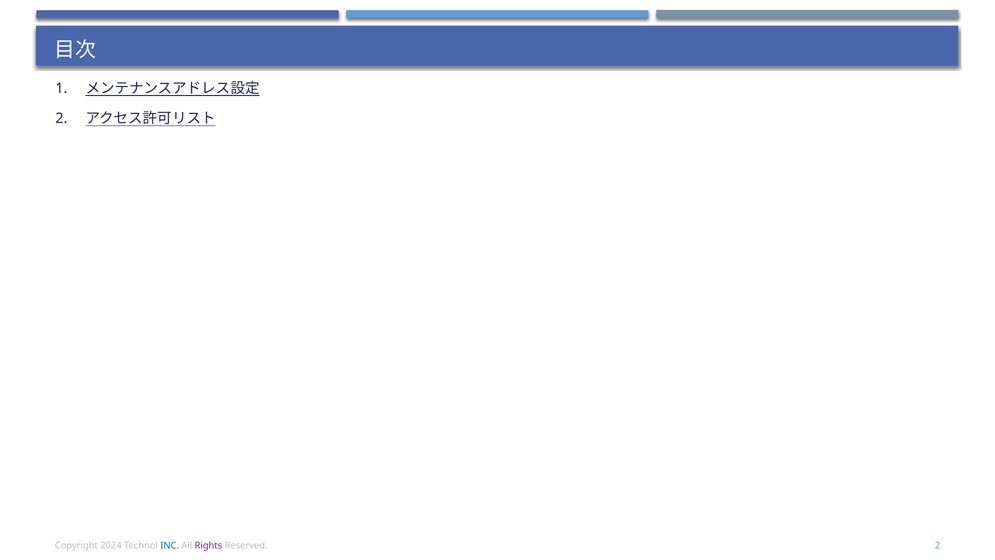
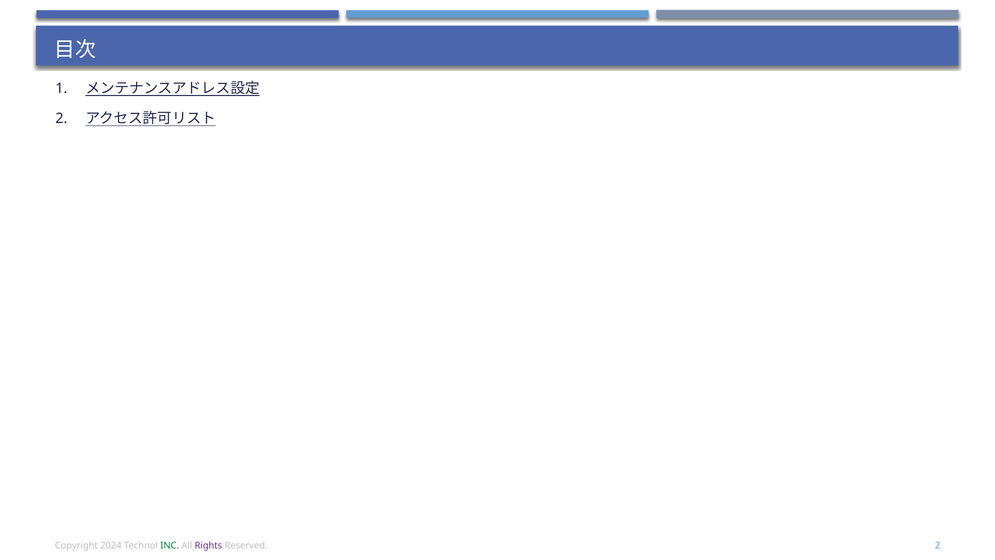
INC colour: blue -> green (170, 545)
